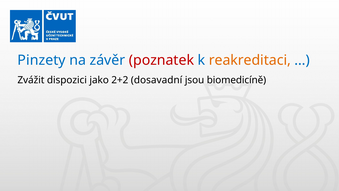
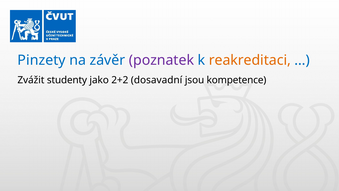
poznatek colour: red -> purple (161, 60)
dispozici: dispozici -> studenty (67, 80)
biomedicíně: biomedicíně -> kompetence (236, 80)
